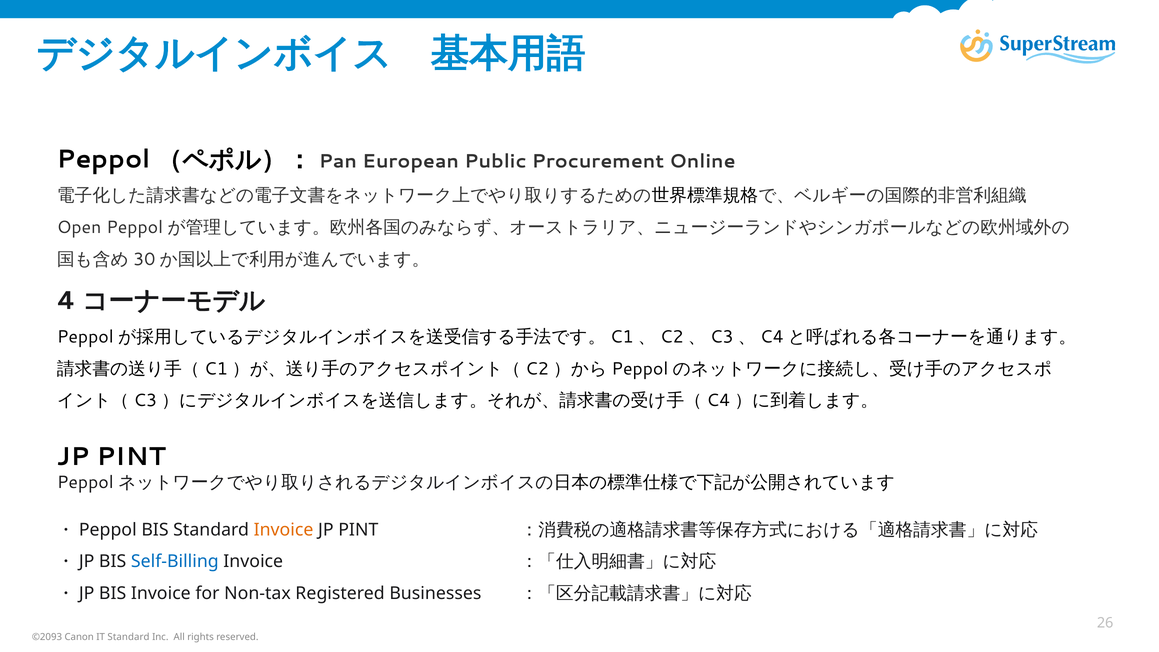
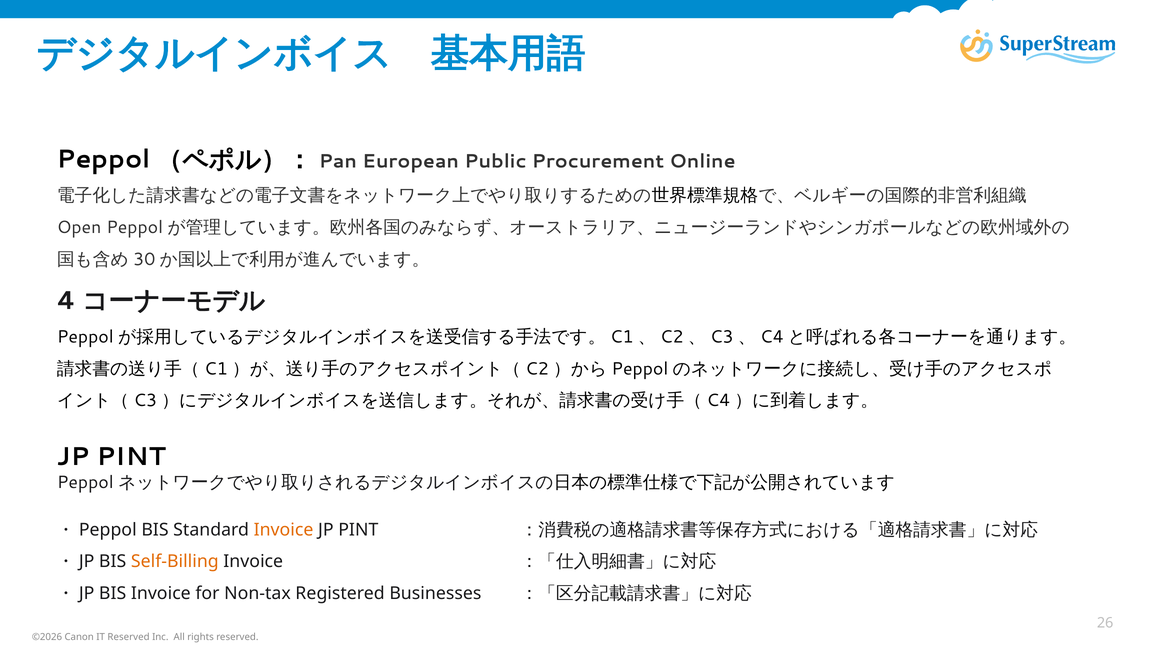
Self-Billing colour: blue -> orange (175, 562)
©2093: ©2093 -> ©2026 (47, 637)
IT Standard: Standard -> Reserved (129, 637)
